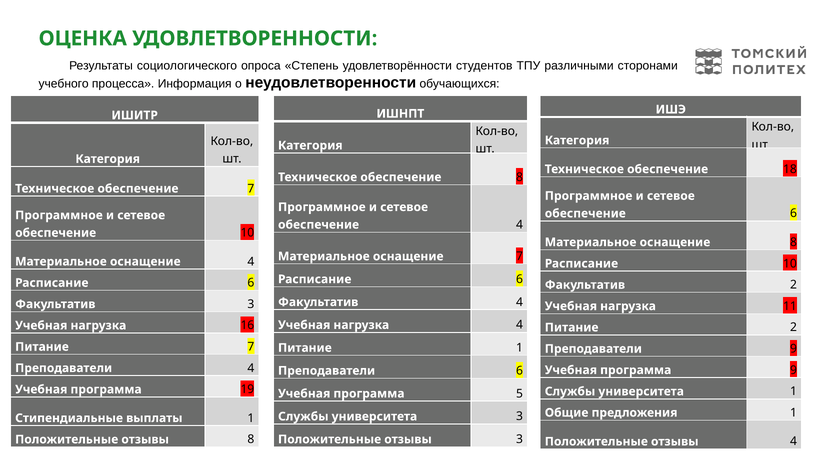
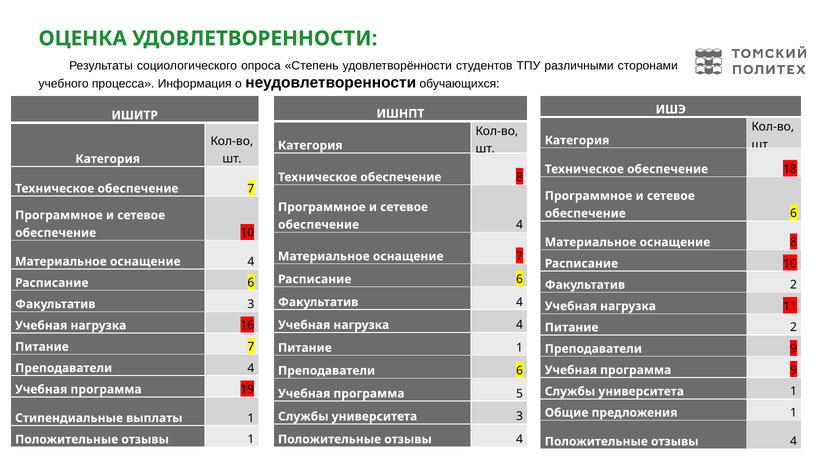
3: 3 -> 4 (519, 440)
отзывы 8: 8 -> 1 (251, 440)
